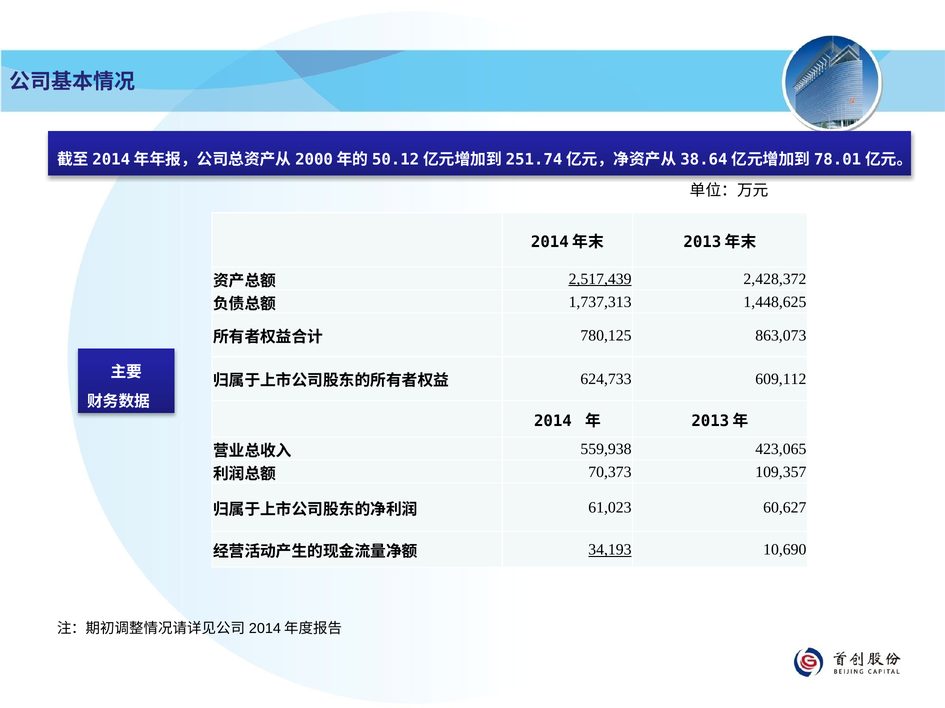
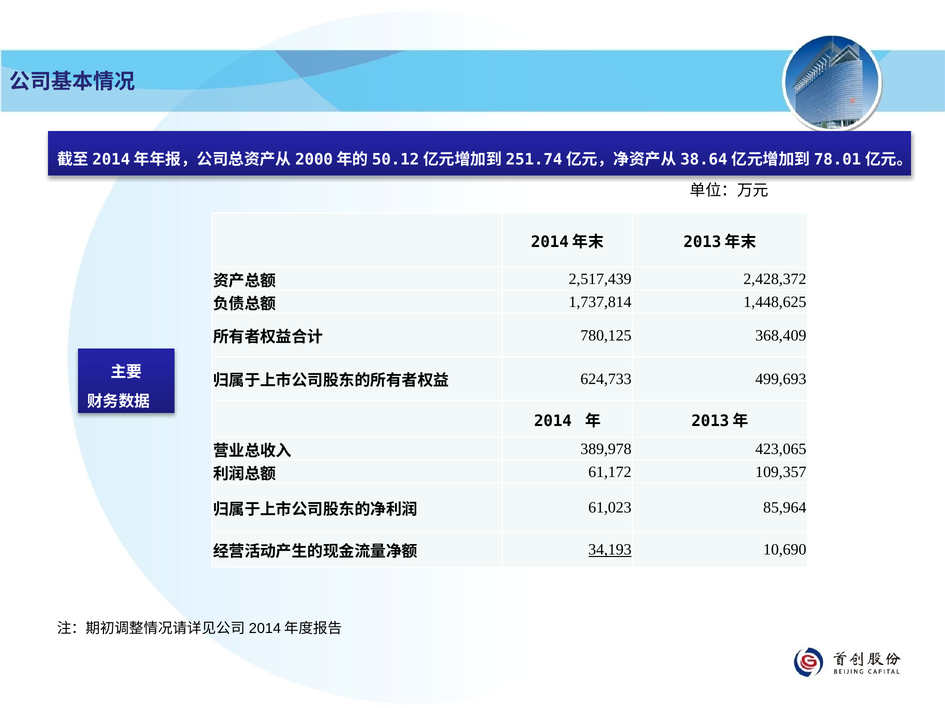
2,517,439 underline: present -> none (600, 279)
1,737,313: 1,737,313 -> 1,737,814 (600, 302)
863,073: 863,073 -> 368,409 (781, 336)
609,112: 609,112 -> 499,693 (781, 380)
559,938: 559,938 -> 389,978 (606, 449)
70,373: 70,373 -> 61,172 (610, 472)
60,627: 60,627 -> 85,964 (785, 508)
